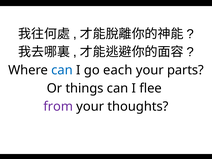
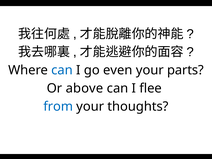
each: each -> even (118, 70)
things: things -> above (84, 88)
from colour: purple -> blue (58, 106)
